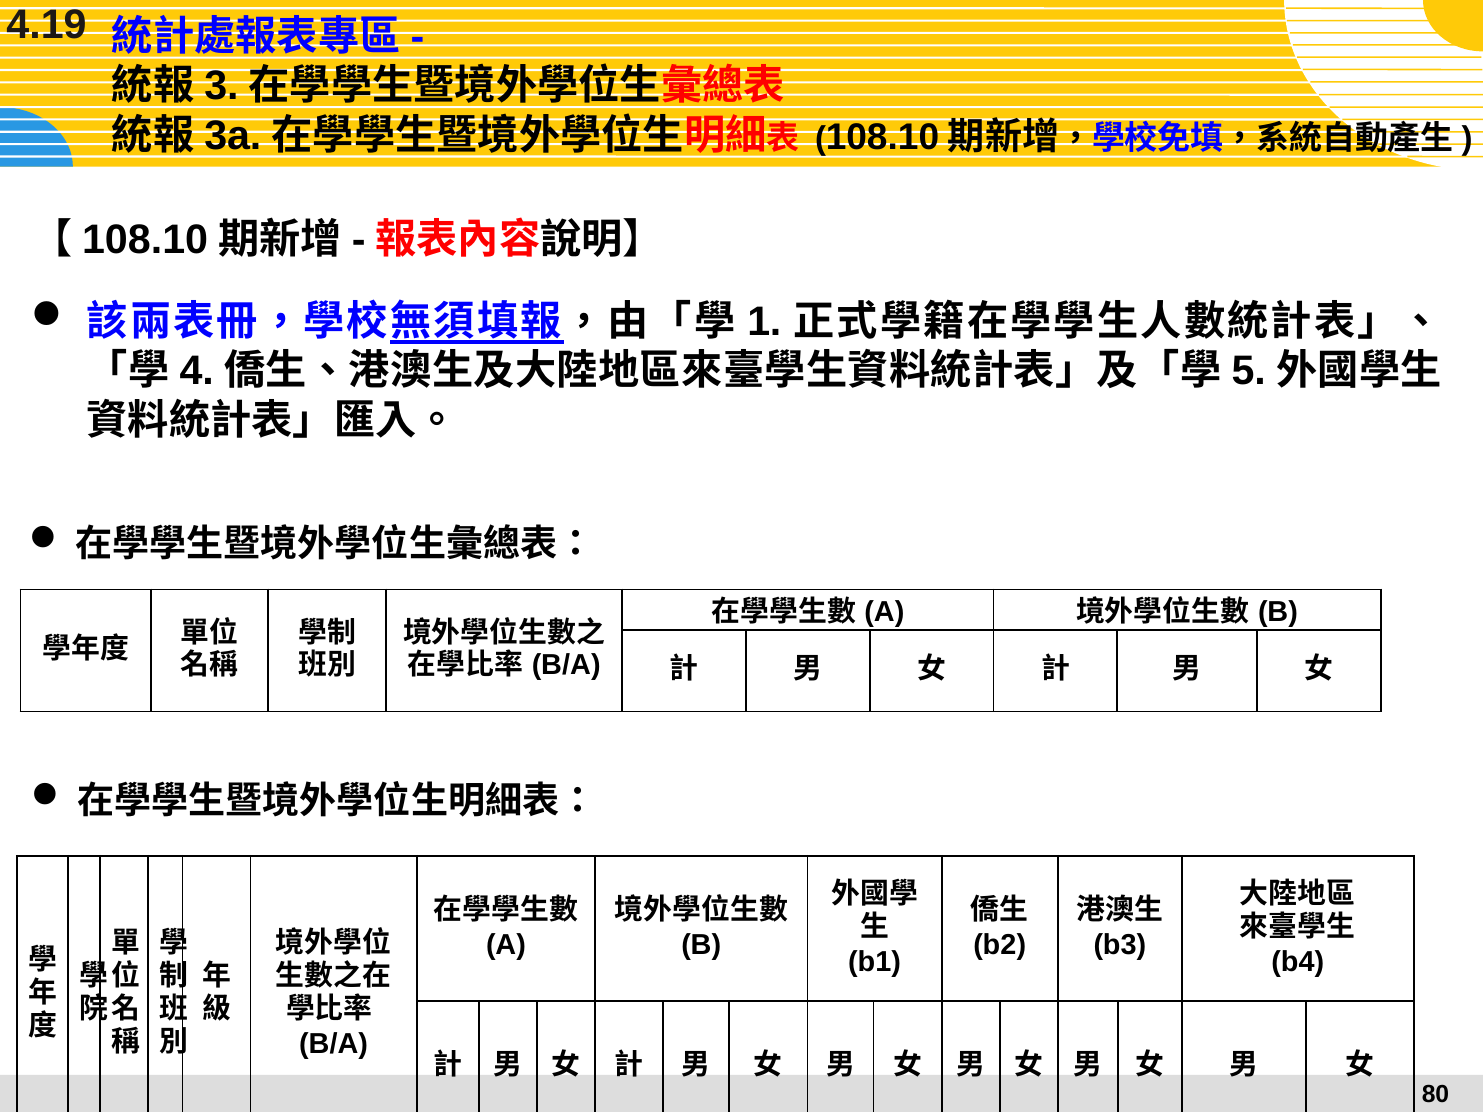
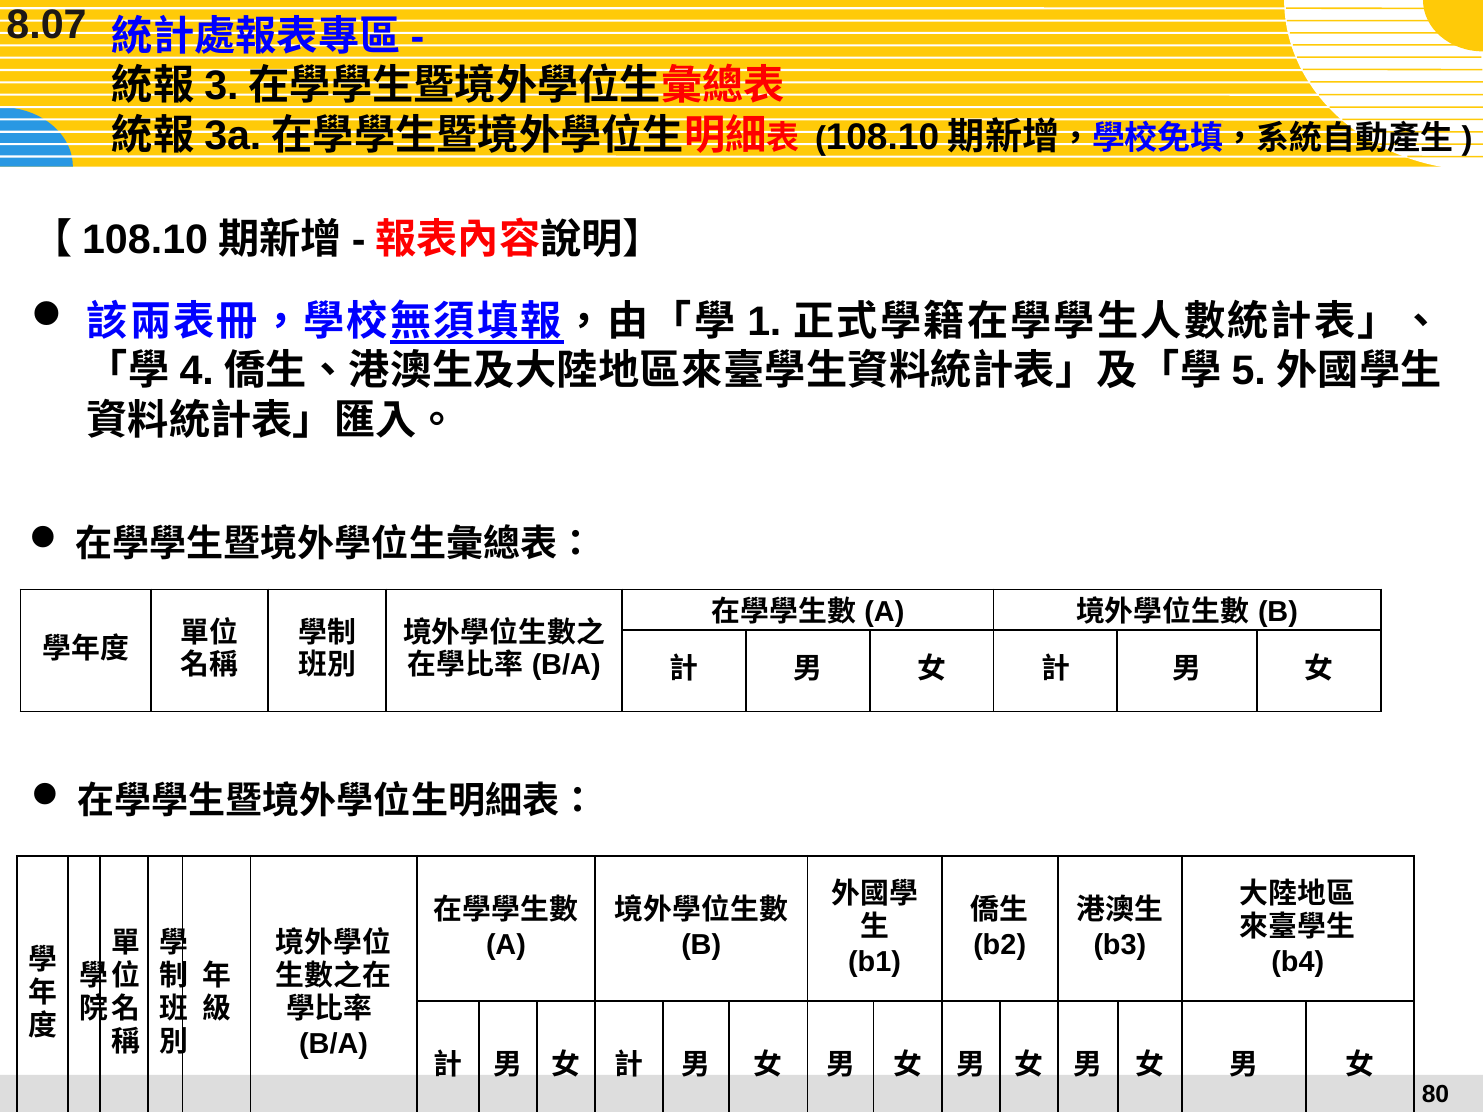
4.19: 4.19 -> 8.07 (47, 25)
